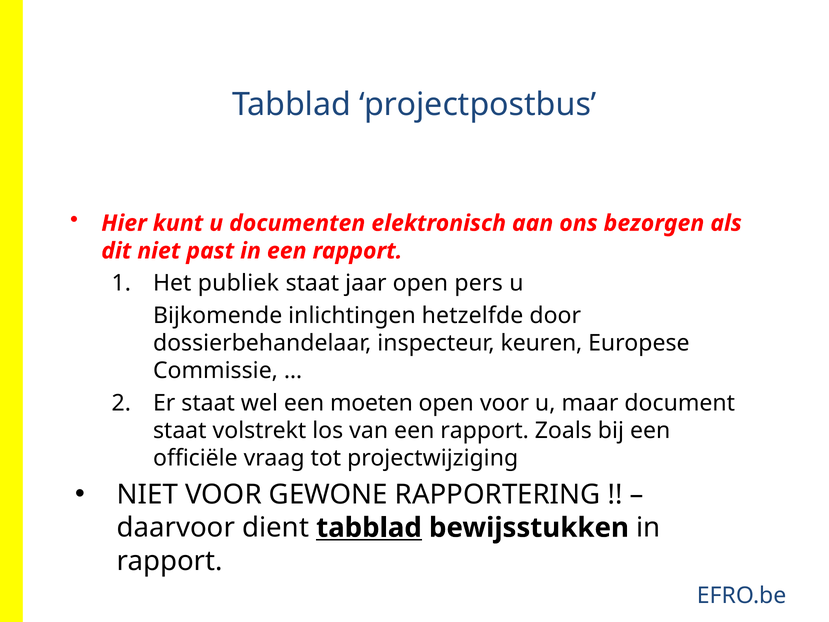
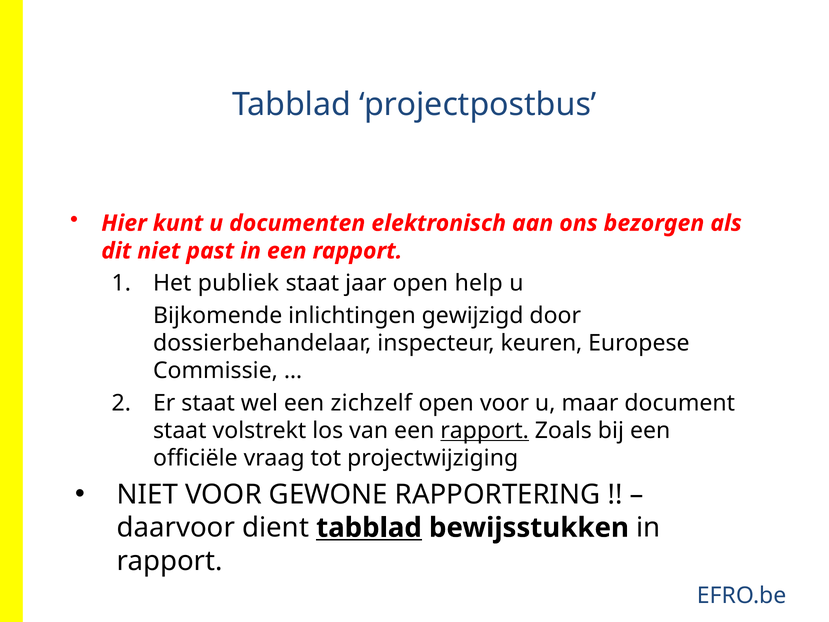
pers: pers -> help (479, 283)
hetzelfde: hetzelfde -> gewijzigd (473, 315)
moeten: moeten -> zichzelf (371, 403)
rapport underline: none -> present (485, 430)
